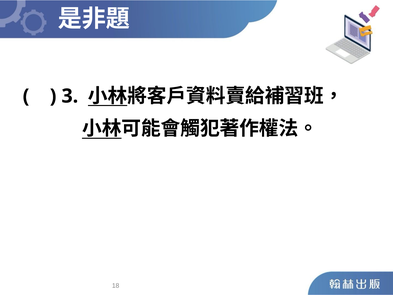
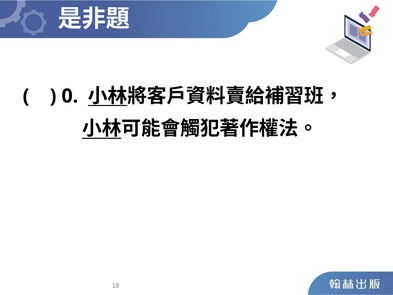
3: 3 -> 0 (70, 96)
